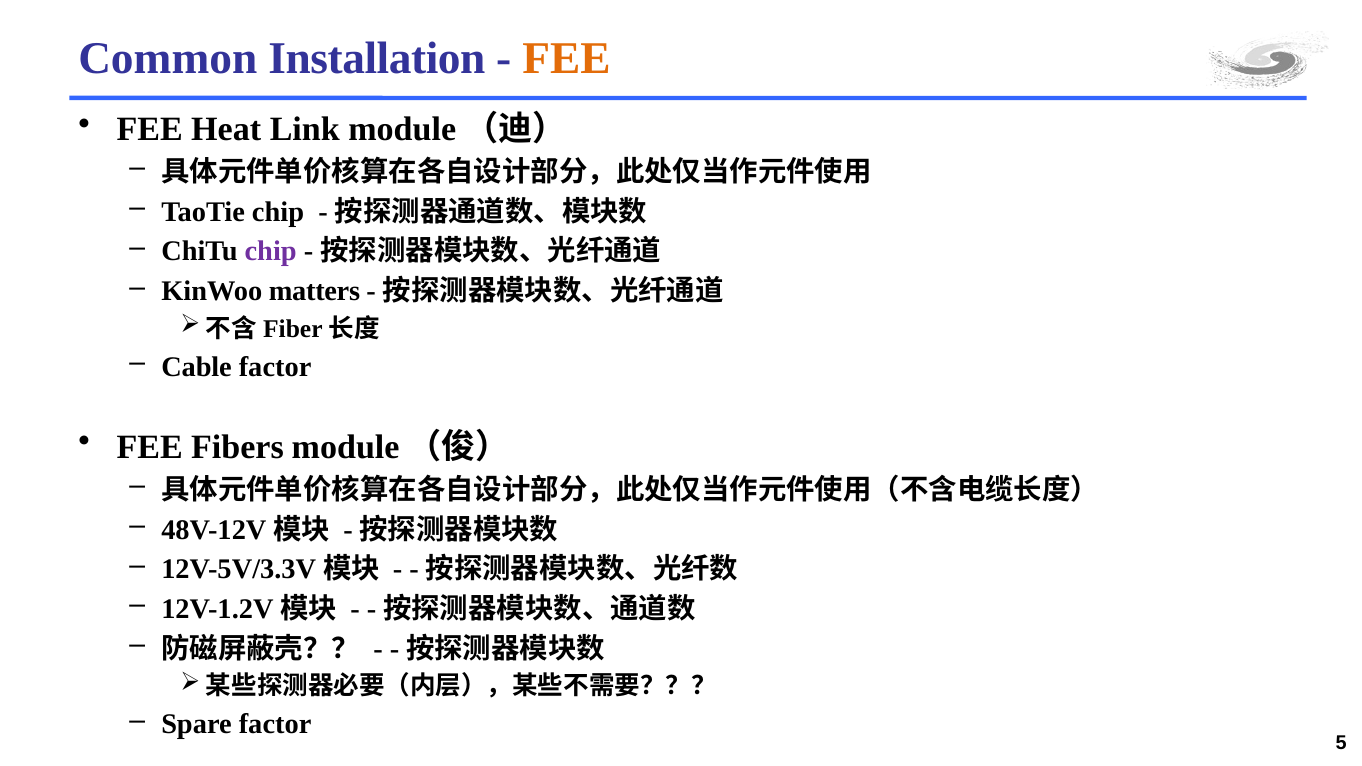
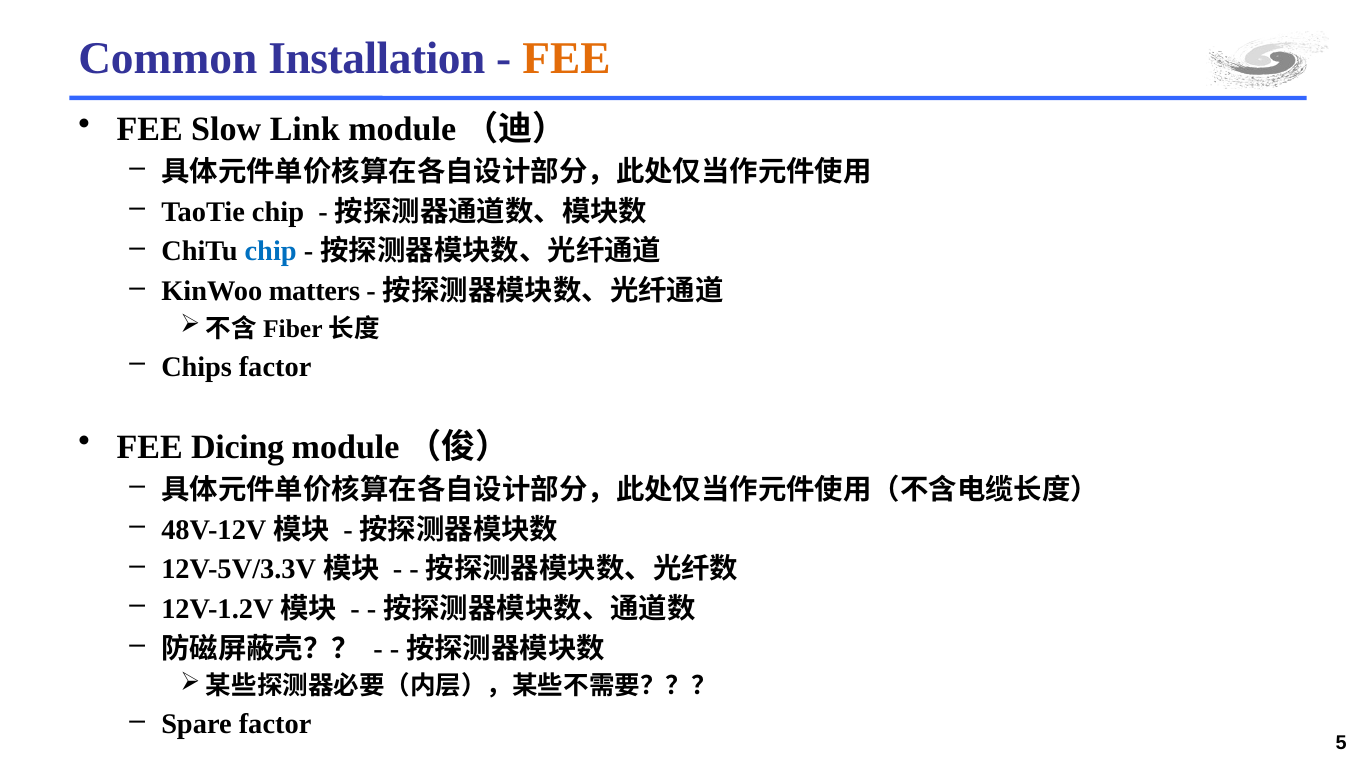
Heat: Heat -> Slow (226, 129)
chip colour: purple -> blue (271, 252)
Cable: Cable -> Chips (197, 367)
Fibers: Fibers -> Dicing (238, 447)
